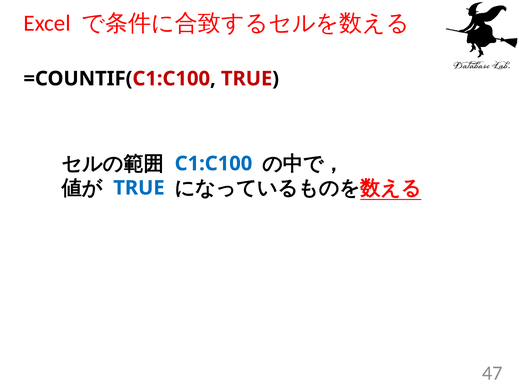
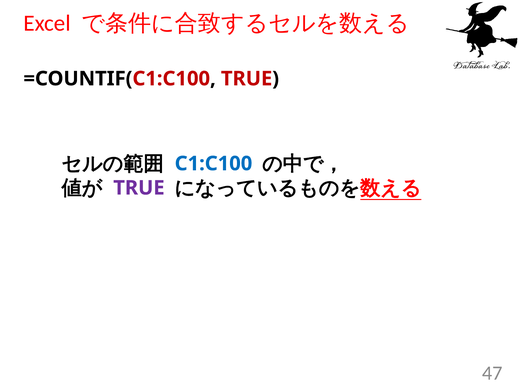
TRUE colour: blue -> purple (139, 188)
